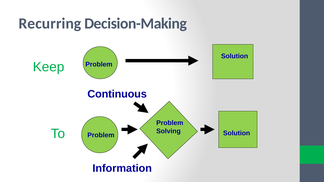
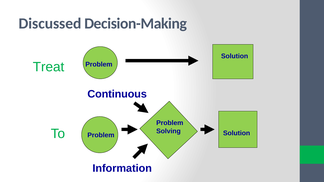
Recurring: Recurring -> Discussed (50, 24)
Keep: Keep -> Treat (49, 67)
